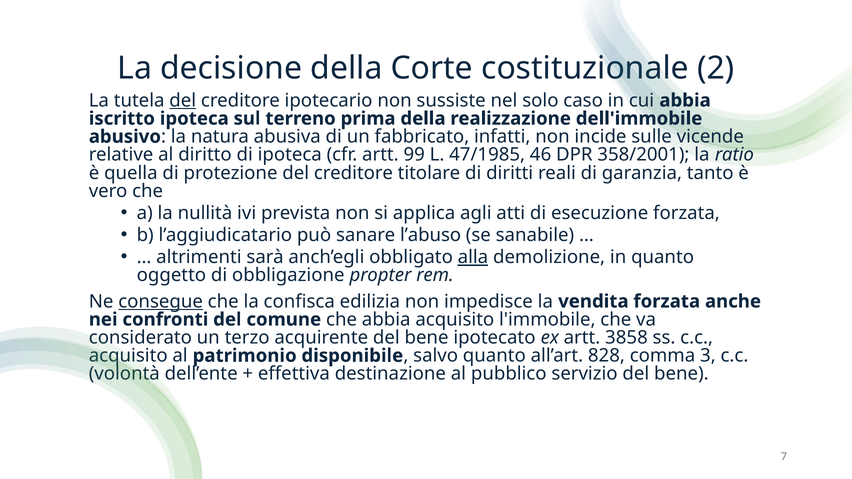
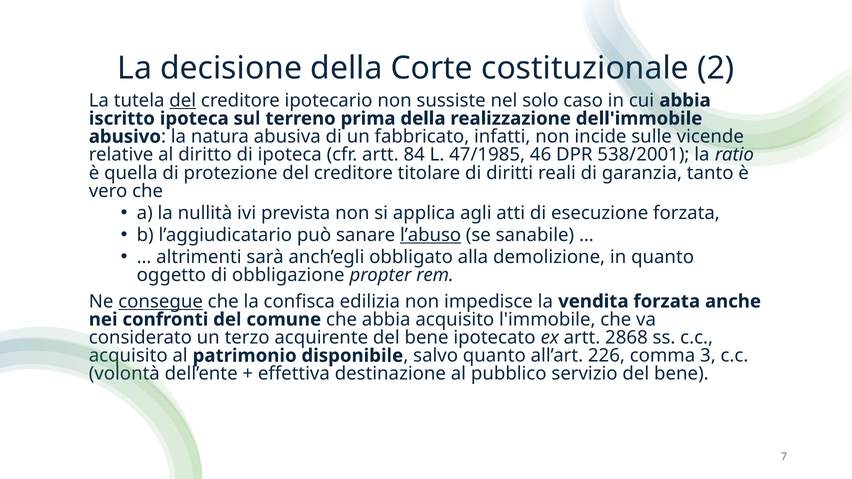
99: 99 -> 84 (414, 155)
358/2001: 358/2001 -> 538/2001 (643, 155)
l’abuso underline: none -> present (431, 235)
alla underline: present -> none (473, 257)
3858: 3858 -> 2868 (626, 338)
828: 828 -> 226 (606, 356)
